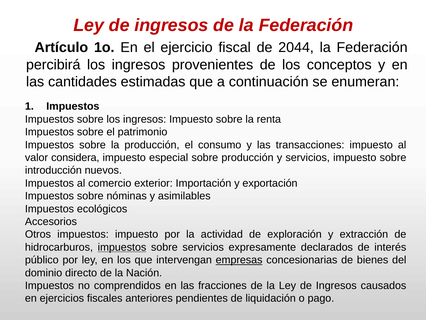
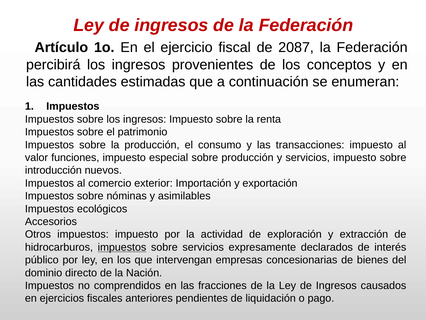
2044: 2044 -> 2087 (296, 48)
considera: considera -> funciones (75, 157)
empresas underline: present -> none (239, 260)
